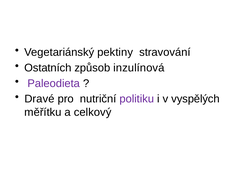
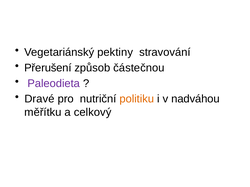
Ostatních: Ostatních -> Přerušení (48, 68)
inzulínová: inzulínová -> částečnou (139, 68)
politiku colour: purple -> orange (137, 99)
vyspělých: vyspělých -> nadváhou (195, 99)
